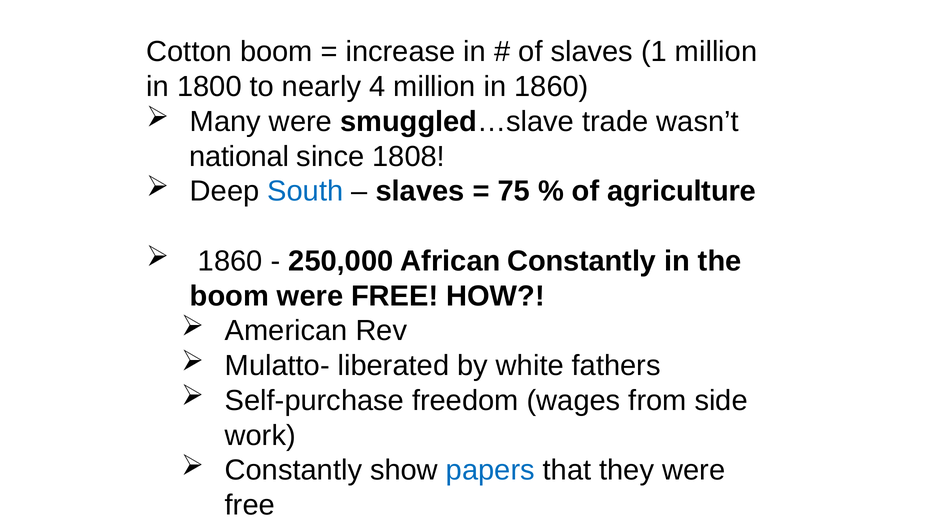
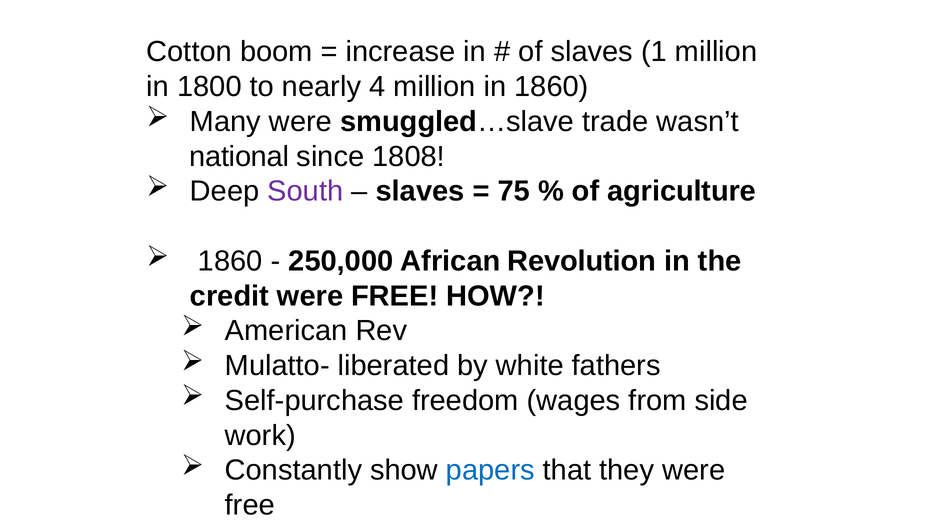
South colour: blue -> purple (305, 191)
African Constantly: Constantly -> Revolution (582, 261)
boom: boom -> credit (229, 296)
